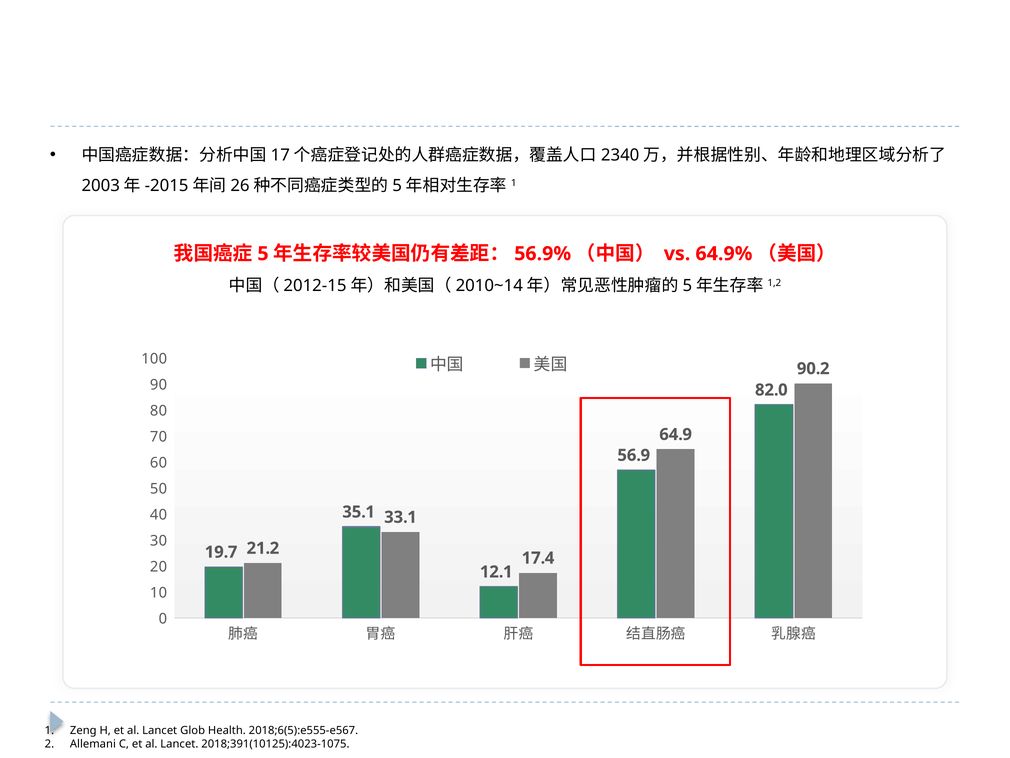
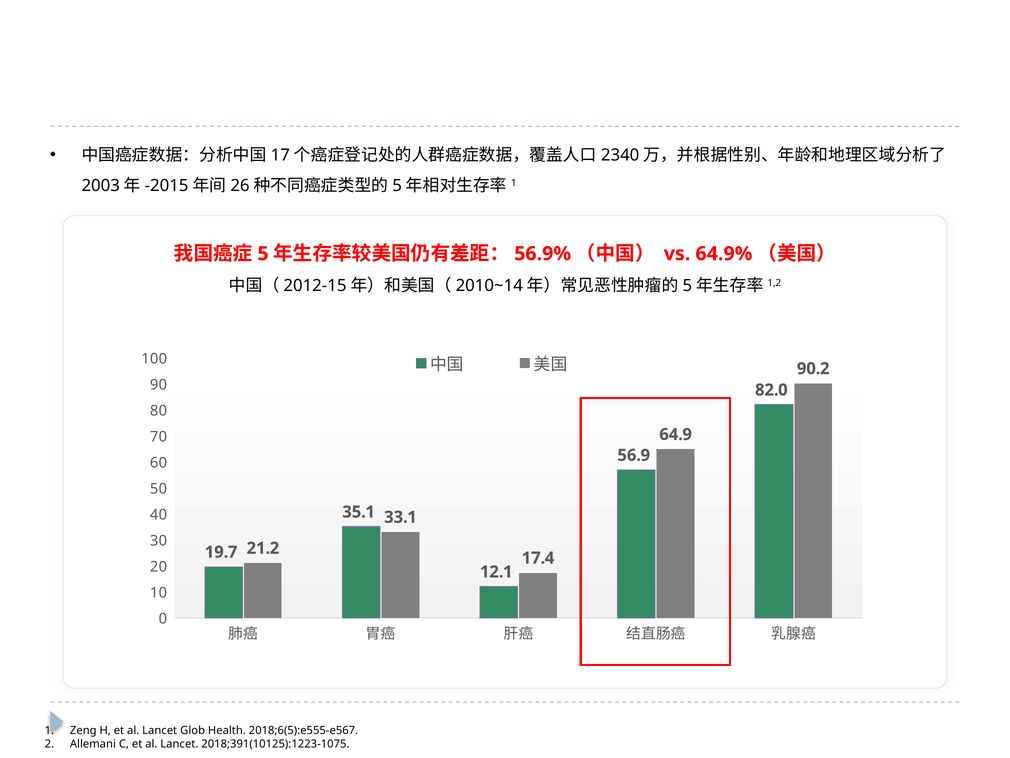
2018;391(10125):4023-1075: 2018;391(10125):4023-1075 -> 2018;391(10125):1223-1075 (275, 743)
